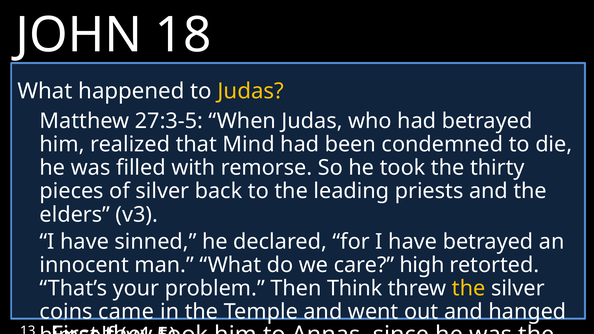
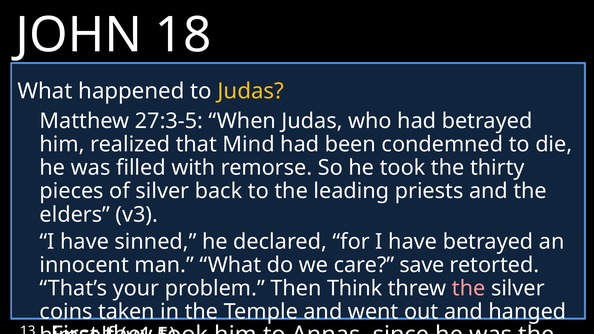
high: high -> save (422, 265)
the colour: yellow -> pink (469, 289)
came: came -> taken (126, 312)
